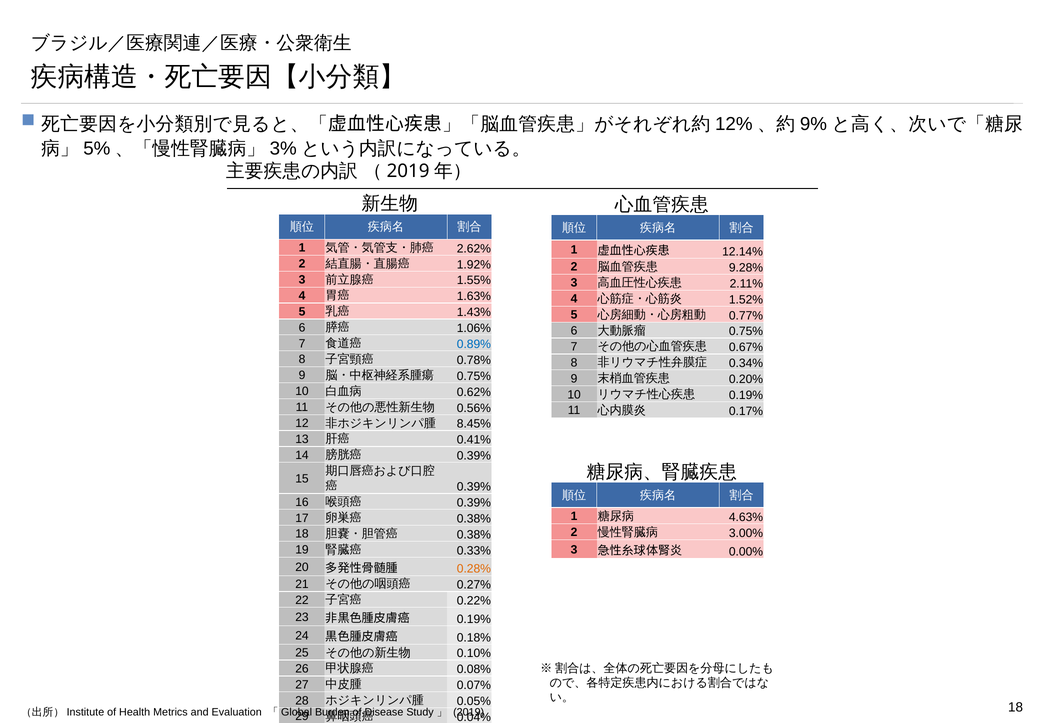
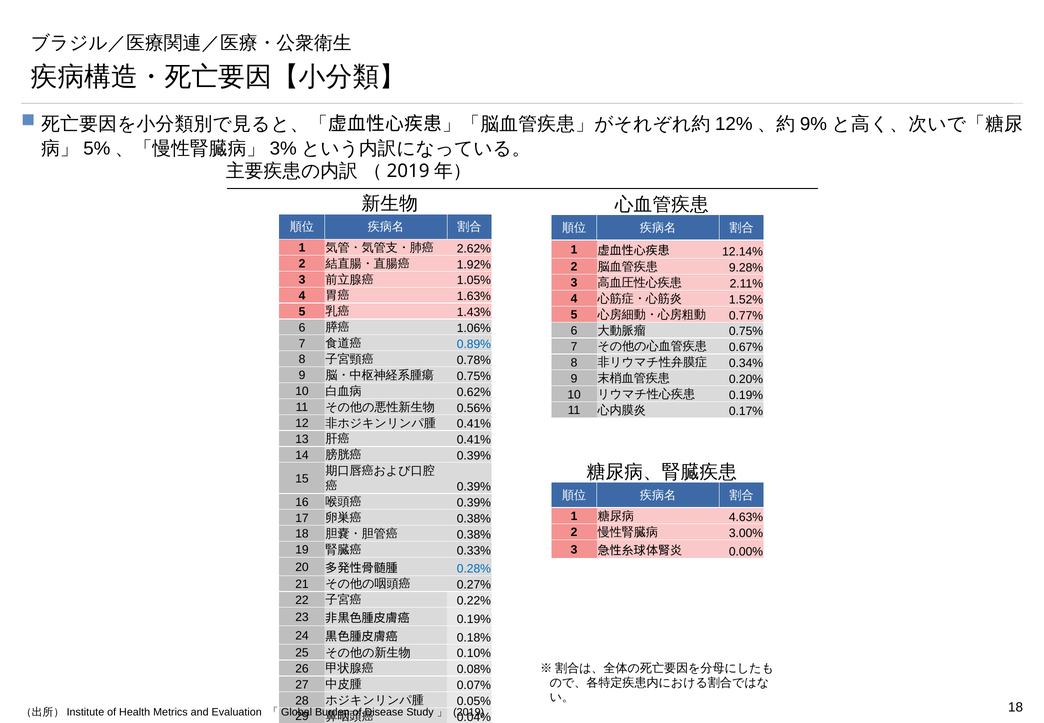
1.55%: 1.55% -> 1.05% (474, 280)
8.45%: 8.45% -> 0.41% (474, 424)
0.28% colour: orange -> blue (474, 569)
